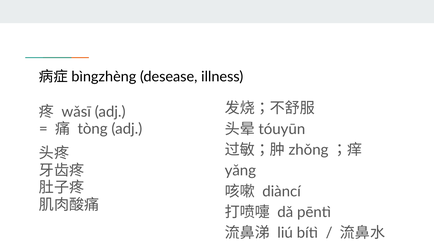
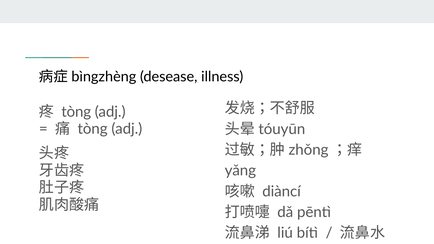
wǎsī: wǎsī -> tòng (76, 112)
